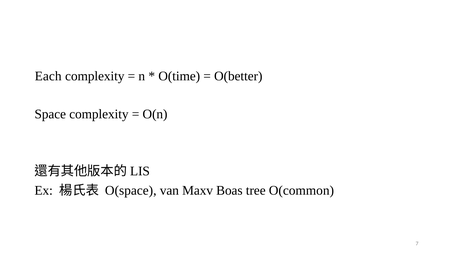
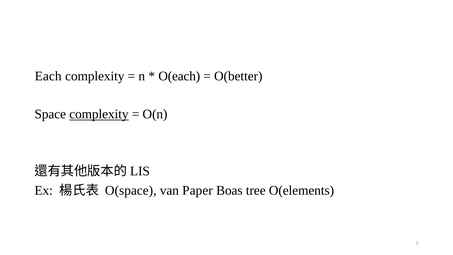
O(time: O(time -> O(each (179, 76)
complexity underline: none -> present (99, 114)
Maxv: Maxv -> Paper (197, 190)
O(common: O(common -> O(elements (301, 190)
